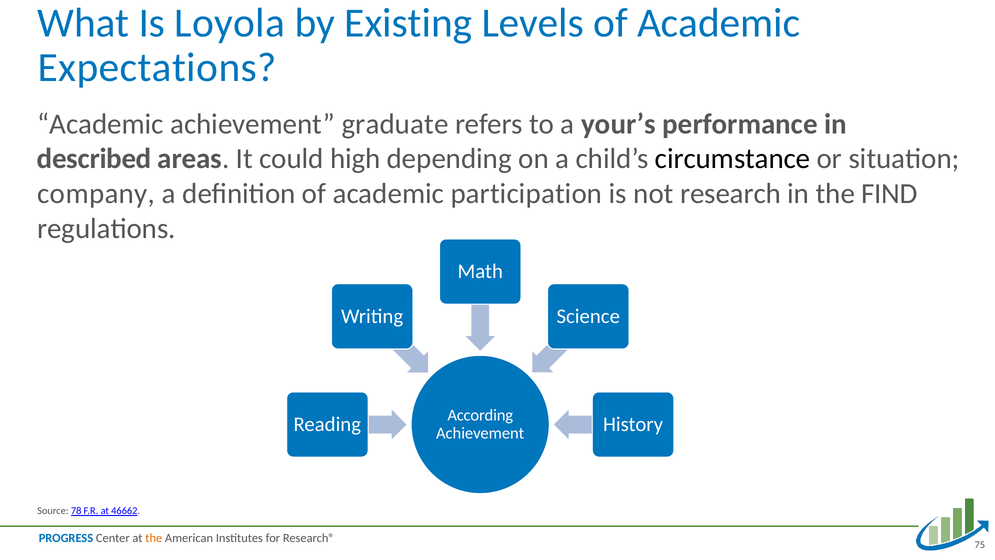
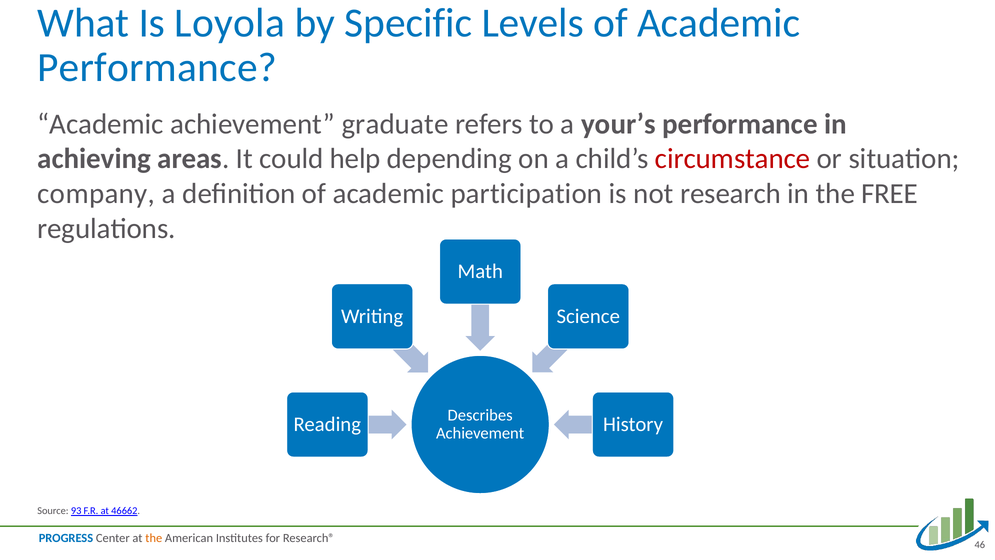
Existing: Existing -> Specific (408, 23)
Expectations: Expectations -> Performance (157, 68)
described: described -> achieving (94, 159)
high: high -> help (355, 159)
circumstance colour: black -> red (733, 159)
FIND: FIND -> FREE (890, 194)
According: According -> Describes (480, 415)
78: 78 -> 93 (76, 511)
75: 75 -> 46 (980, 544)
